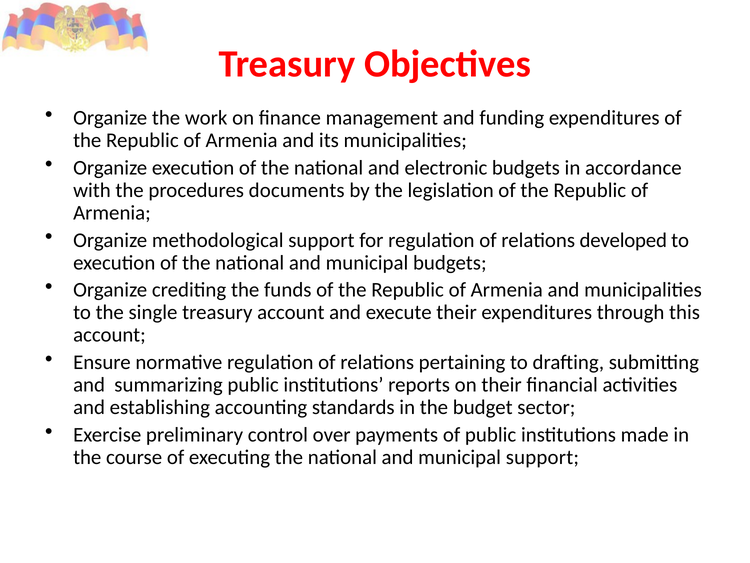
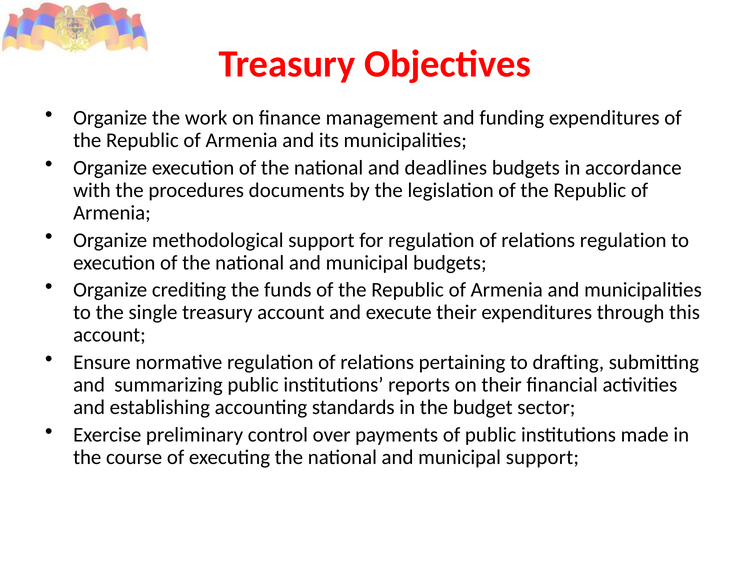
electronic: electronic -> deadlines (446, 168)
relations developed: developed -> regulation (623, 240)
